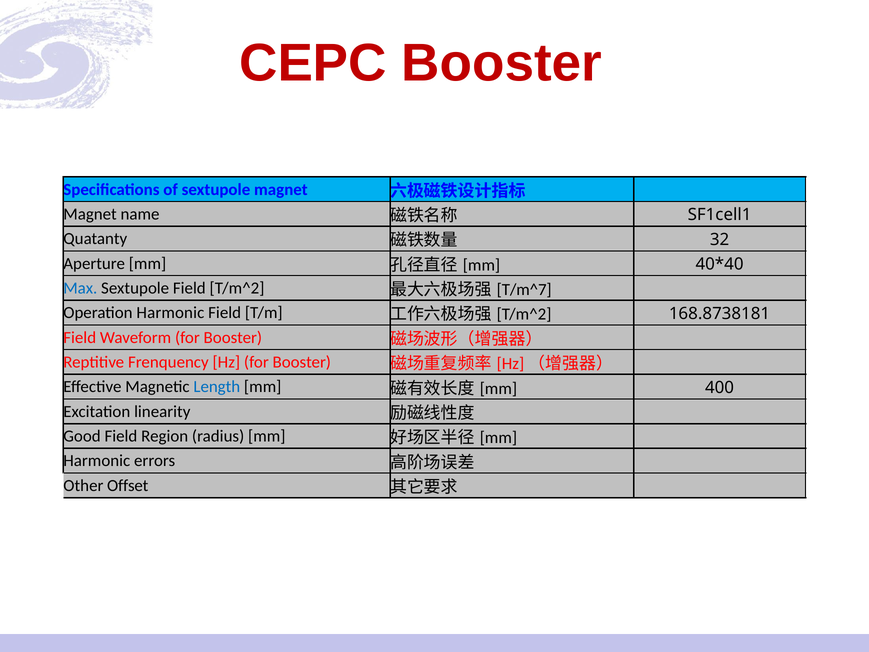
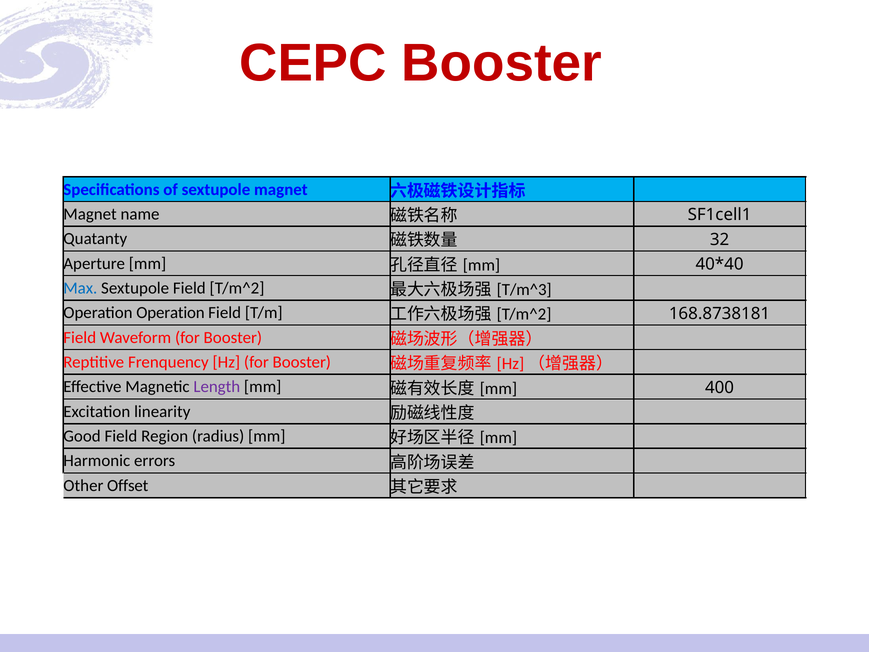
T/m^7: T/m^7 -> T/m^3 (524, 290)
Operation Harmonic: Harmonic -> Operation (171, 313)
Length colour: blue -> purple (217, 387)
